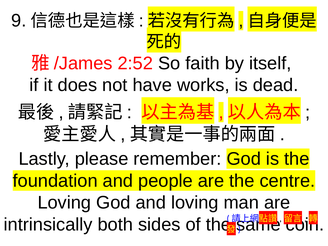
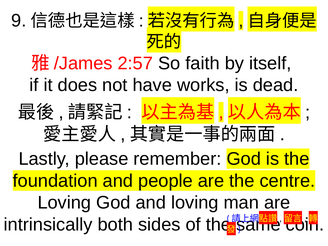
2:52: 2:52 -> 2:57 (135, 63)
